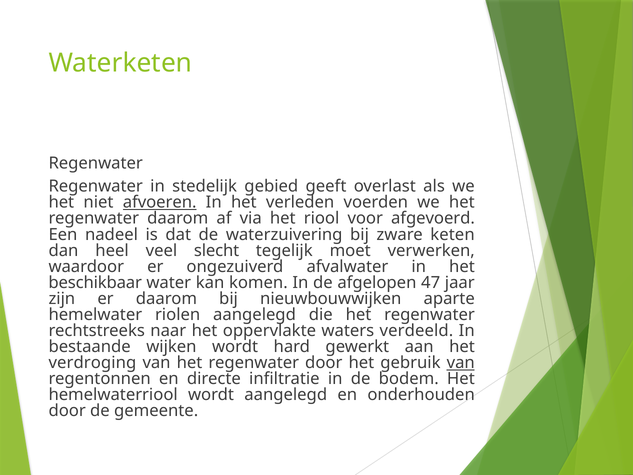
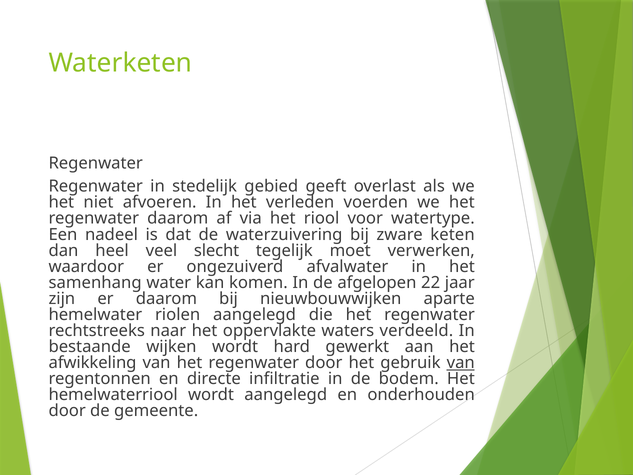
afvoeren underline: present -> none (160, 202)
afgevoerd: afgevoerd -> watertype (433, 218)
beschikbaar: beschikbaar -> samenhang (95, 282)
47: 47 -> 22 (431, 282)
verdroging: verdroging -> afwikkeling (93, 363)
